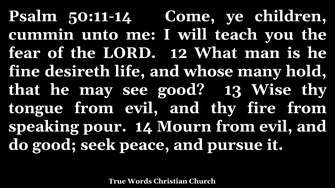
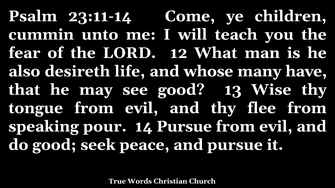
50:11-14: 50:11-14 -> 23:11-14 (100, 16)
fine: fine -> also (24, 71)
hold: hold -> have (306, 71)
fire: fire -> flee (262, 108)
14 Mourn: Mourn -> Pursue (184, 127)
